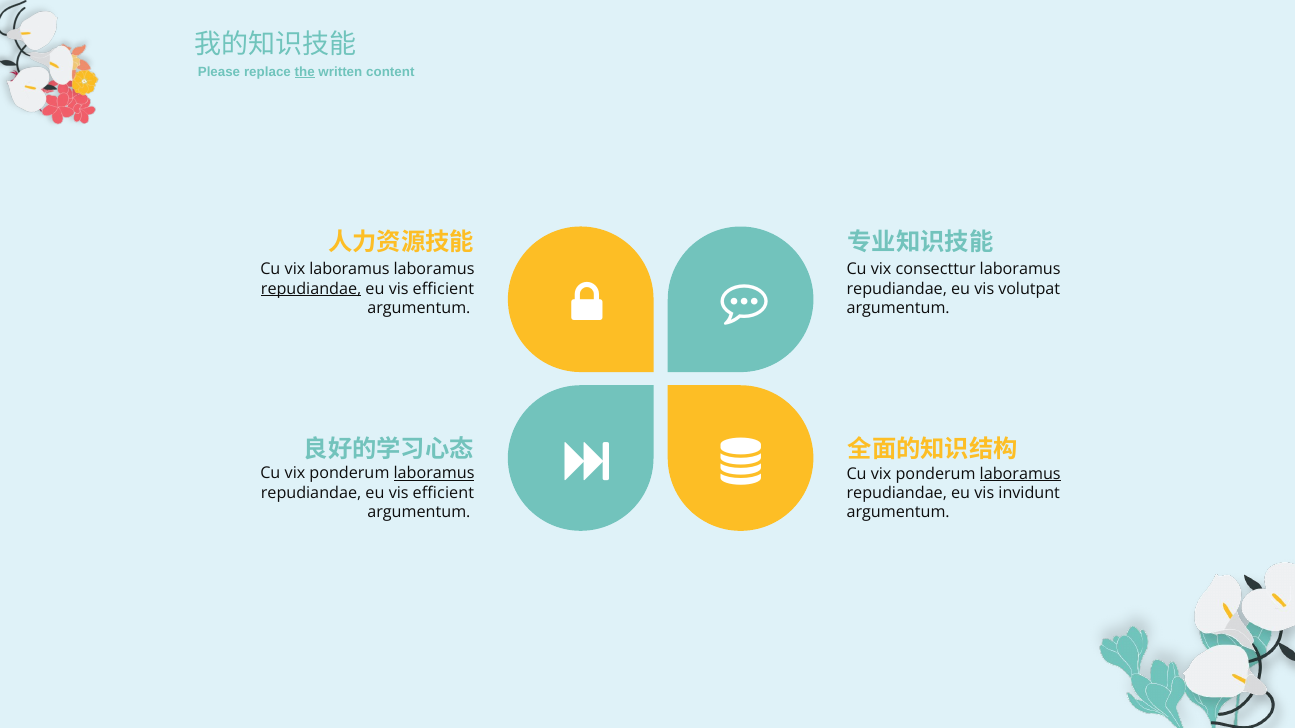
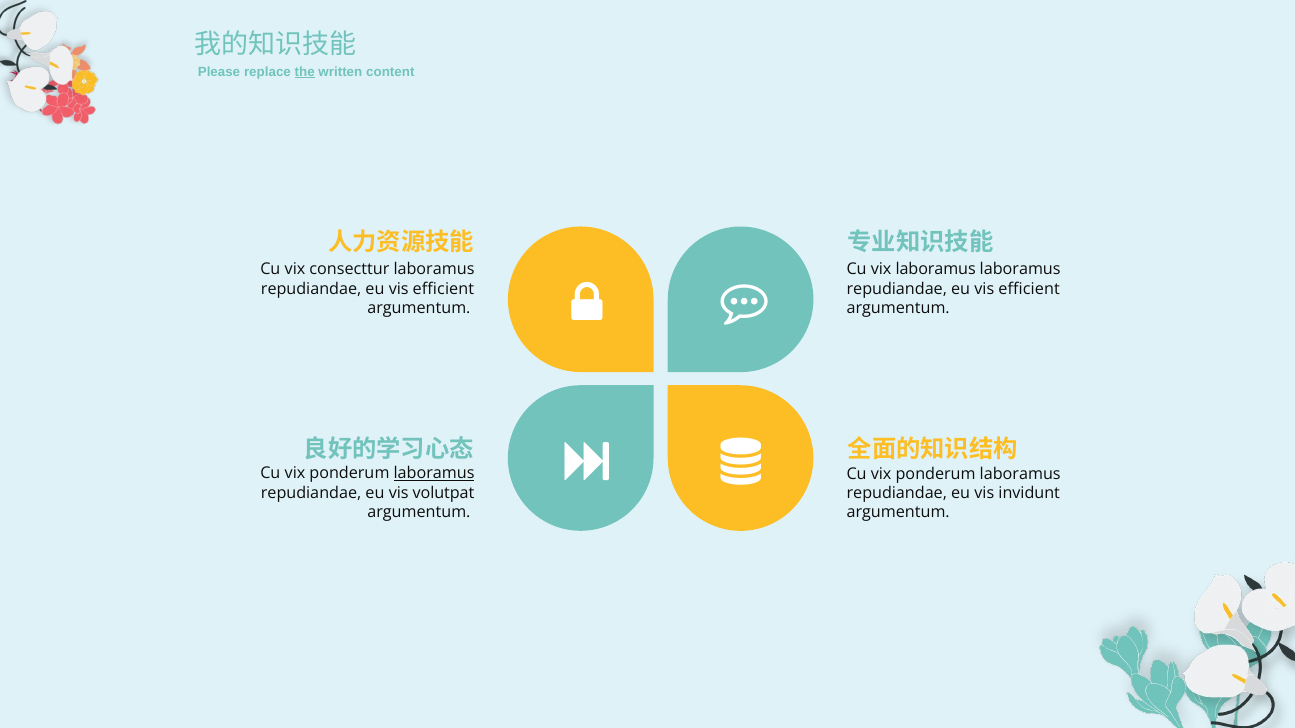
vix laboramus: laboramus -> consecttur (349, 269)
vix consecttur: consecttur -> laboramus (936, 269)
repudiandae underline: present -> none (311, 289)
volutpat: volutpat -> efficient (1029, 289)
laboramus underline: present -> none (1020, 474)
efficient: efficient -> volutpat (444, 493)
